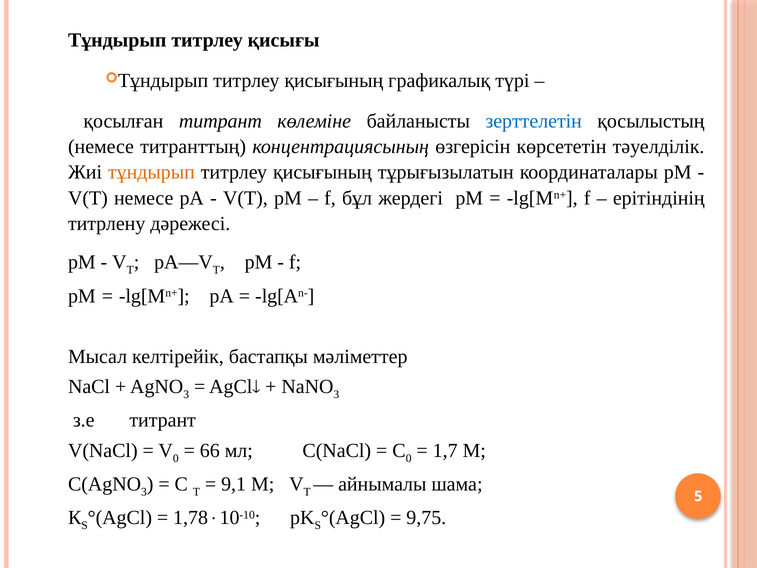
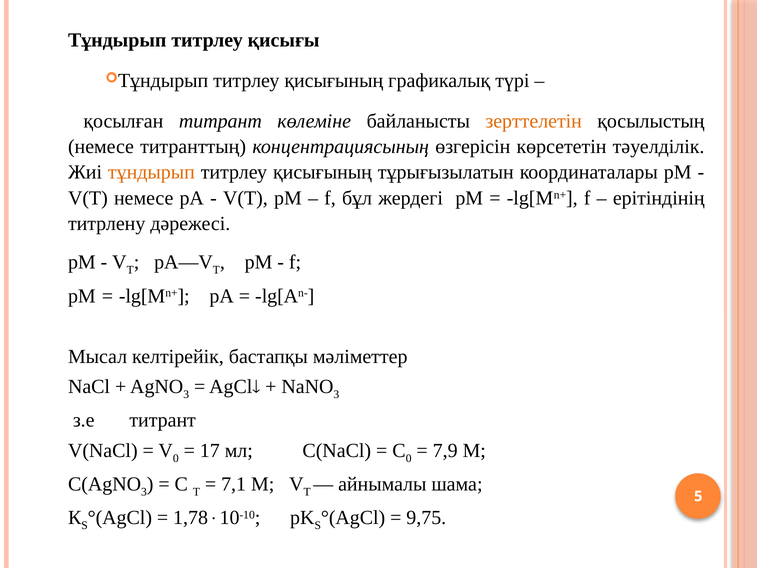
зерттелетін colour: blue -> orange (534, 121)
66: 66 -> 17 (210, 451)
1,7: 1,7 -> 7,9 (445, 451)
9,1: 9,1 -> 7,1 (234, 484)
